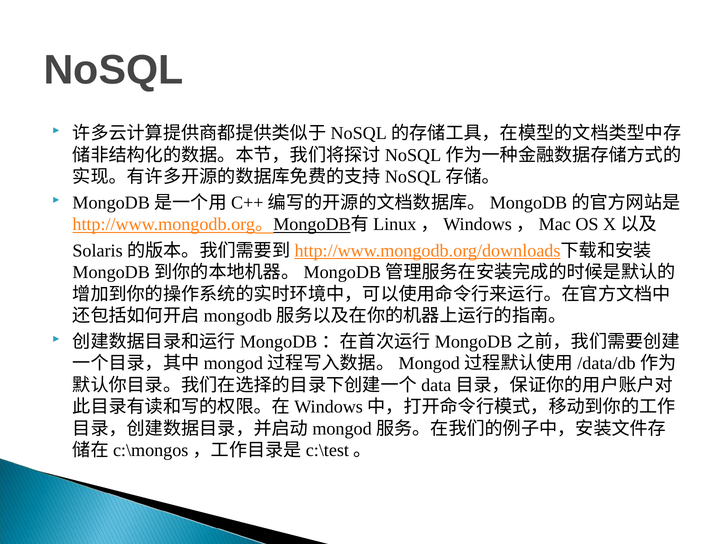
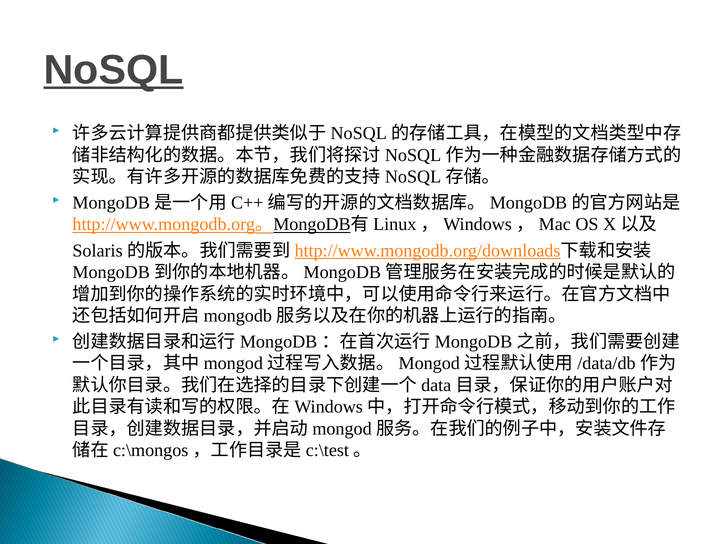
NoSQL underline: none -> present (113, 70)
